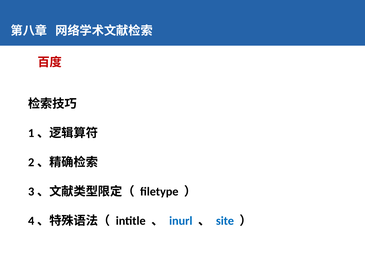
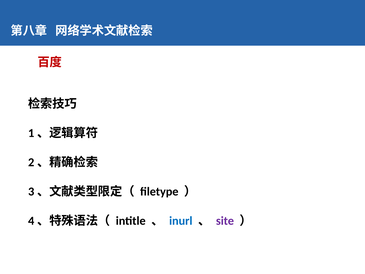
site colour: blue -> purple (225, 221)
